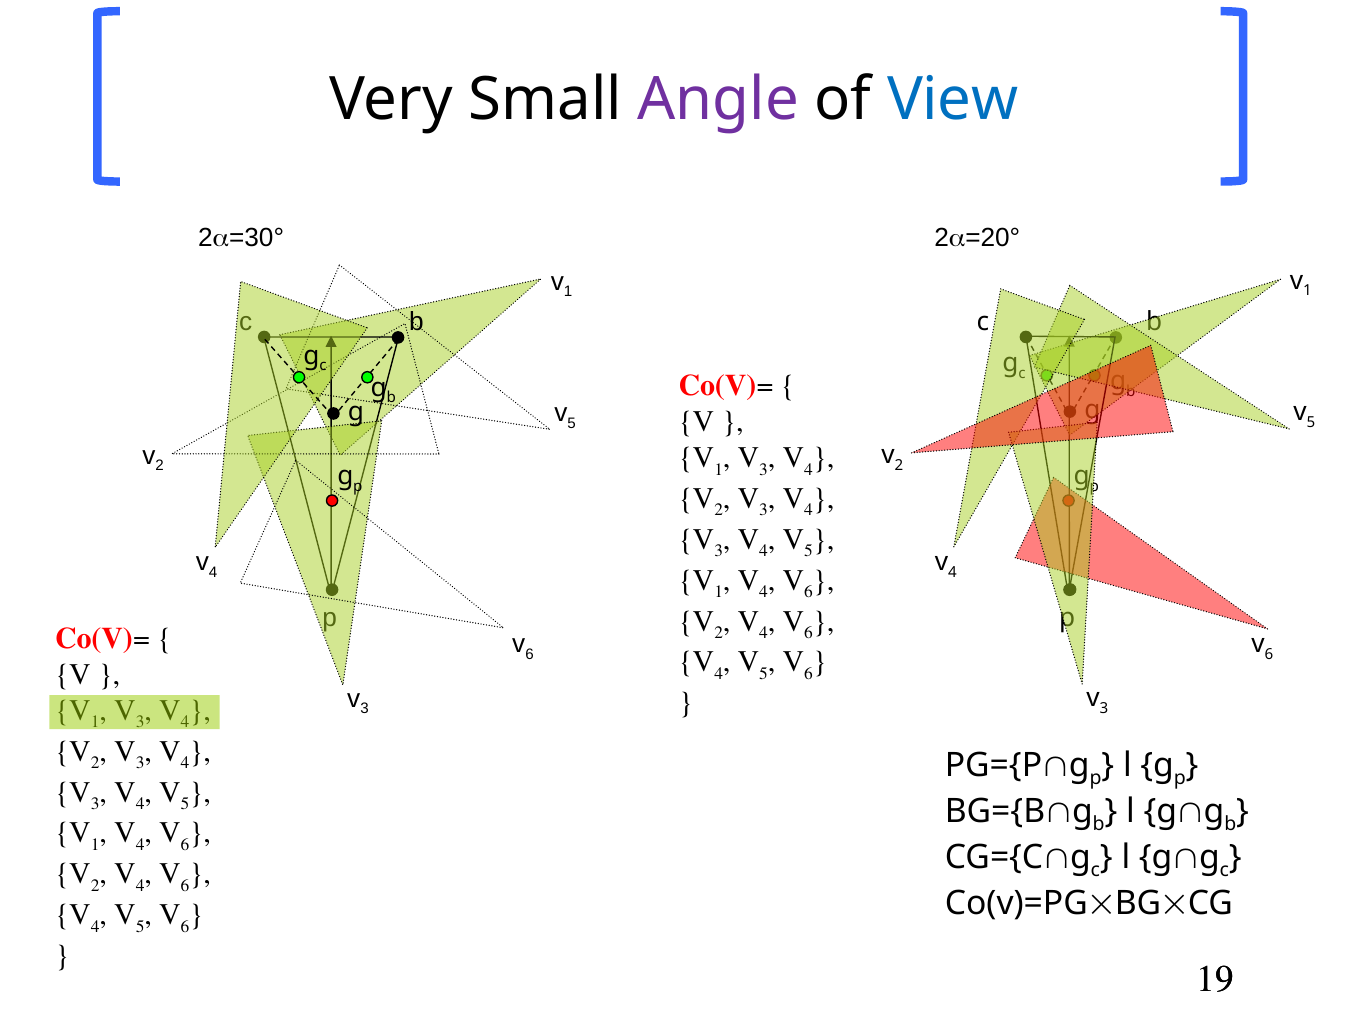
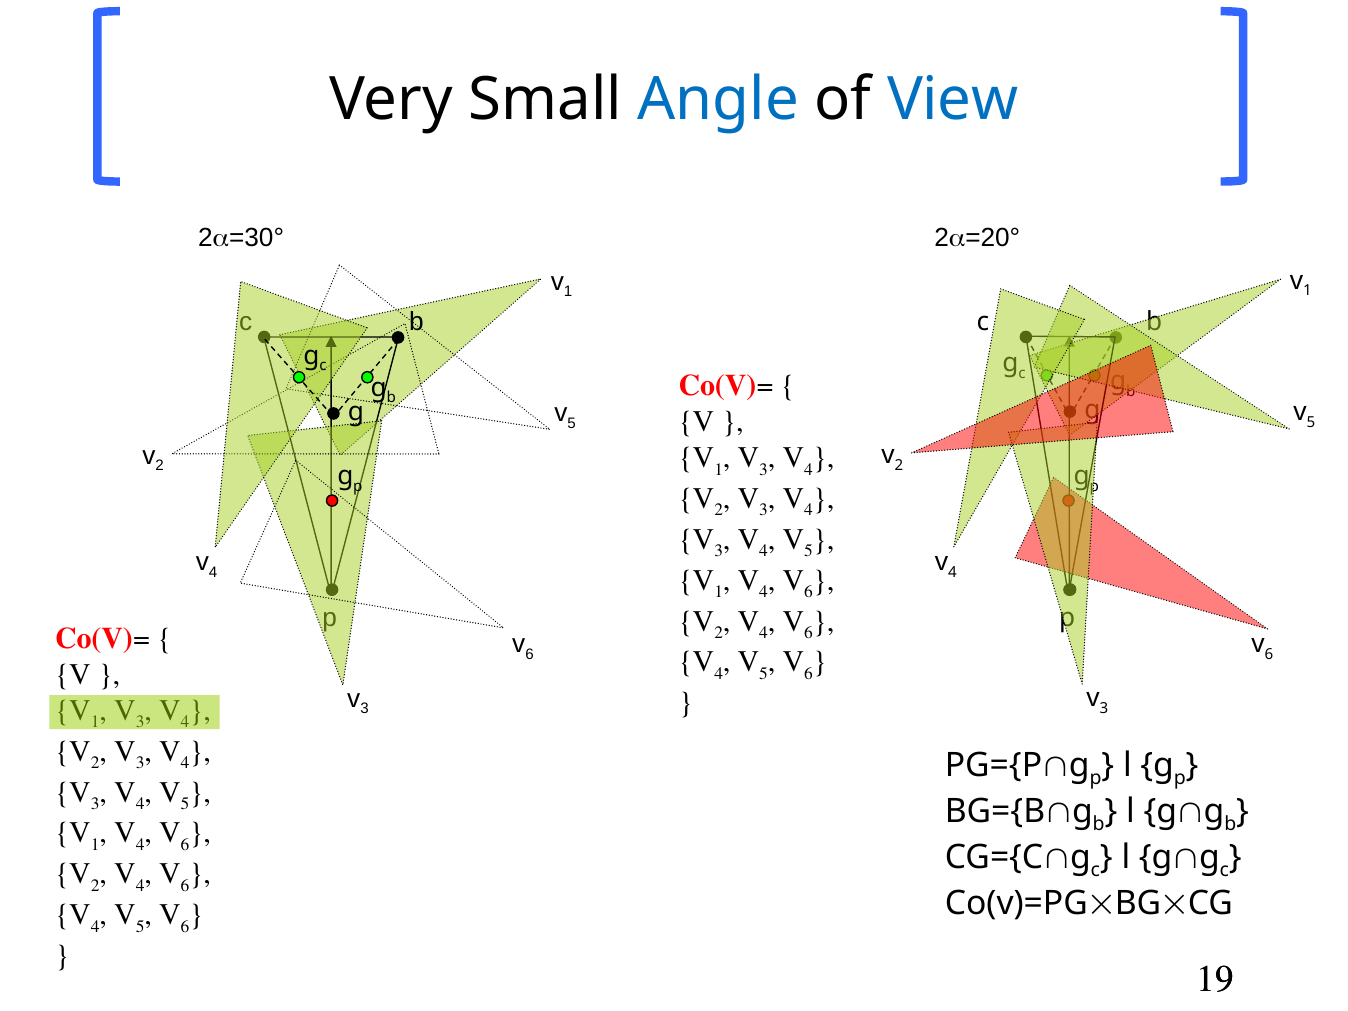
Angle colour: purple -> blue (718, 100)
